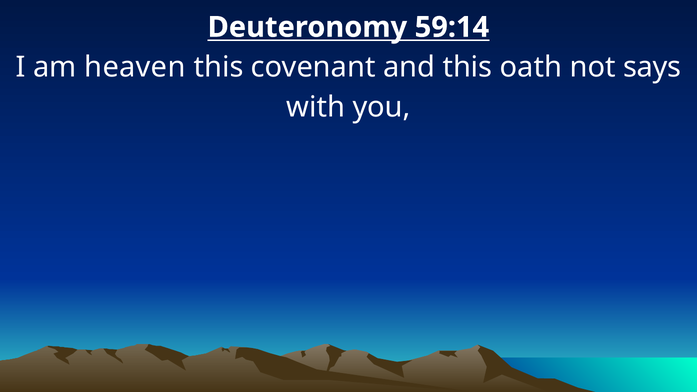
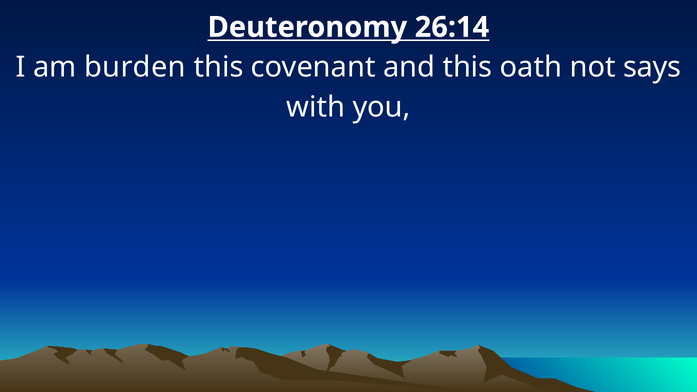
59:14: 59:14 -> 26:14 (452, 27)
heaven: heaven -> burden (135, 67)
